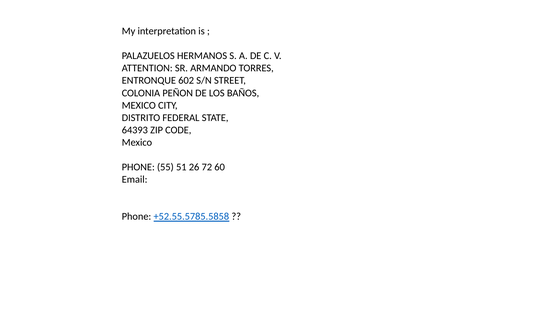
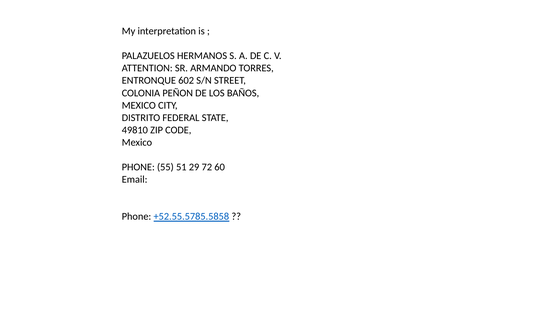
64393: 64393 -> 49810 (135, 130)
26: 26 -> 29 (194, 167)
